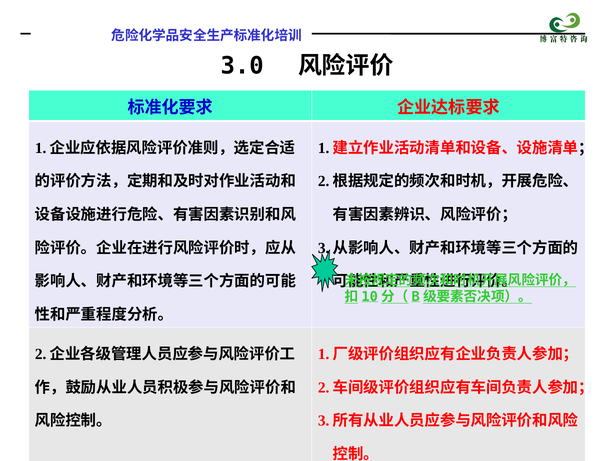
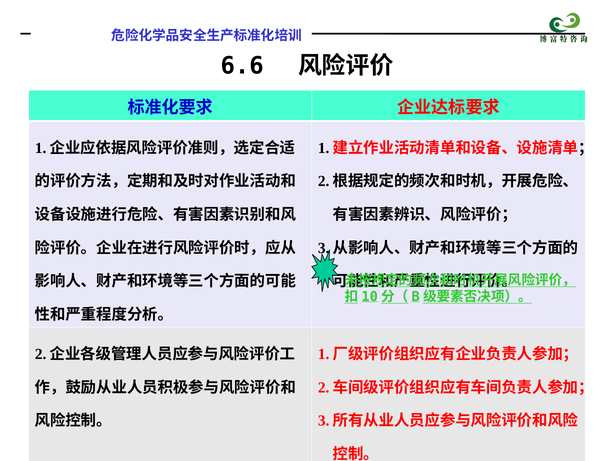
3.0: 3.0 -> 6.6 (242, 66)
